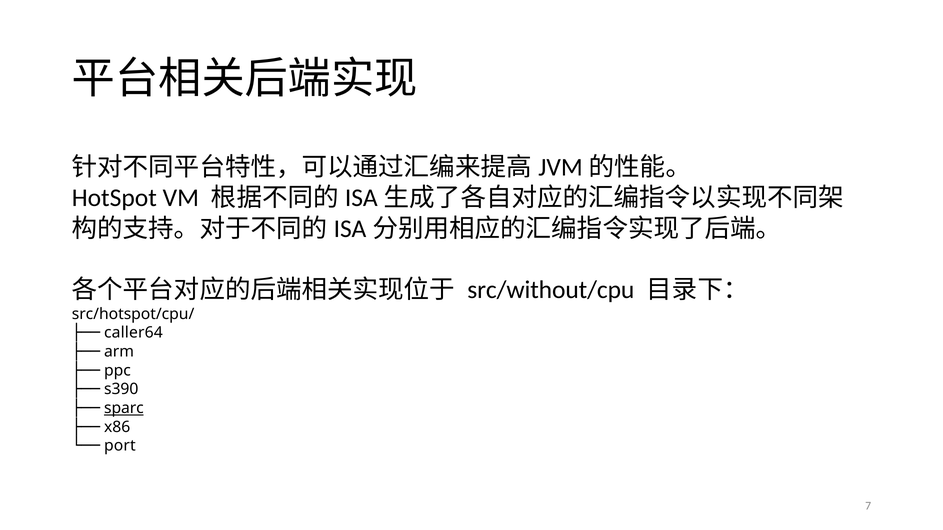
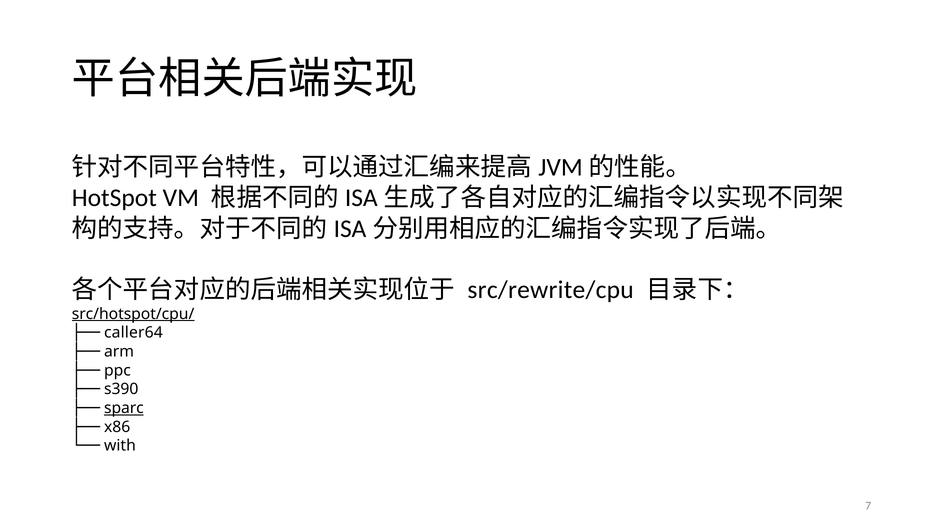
src/without/cpu: src/without/cpu -> src/rewrite/cpu (551, 290)
src/hotspot/cpu/ underline: none -> present (133, 314)
port: port -> with (120, 446)
